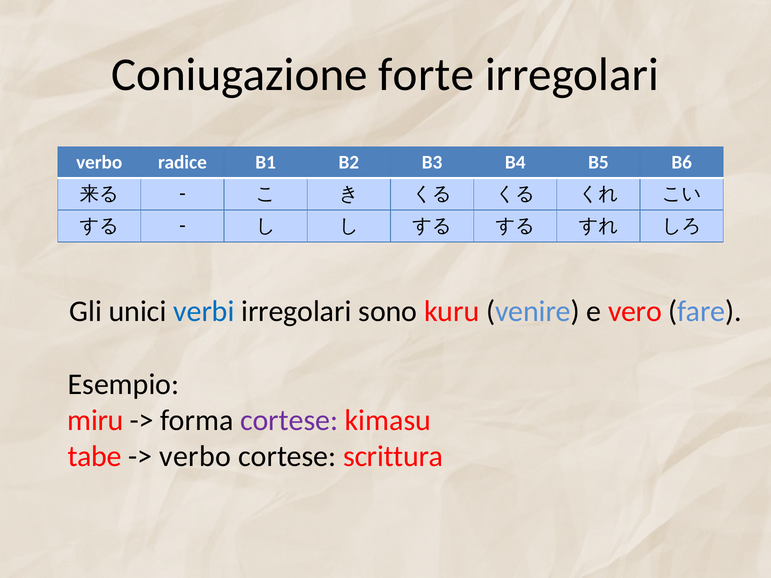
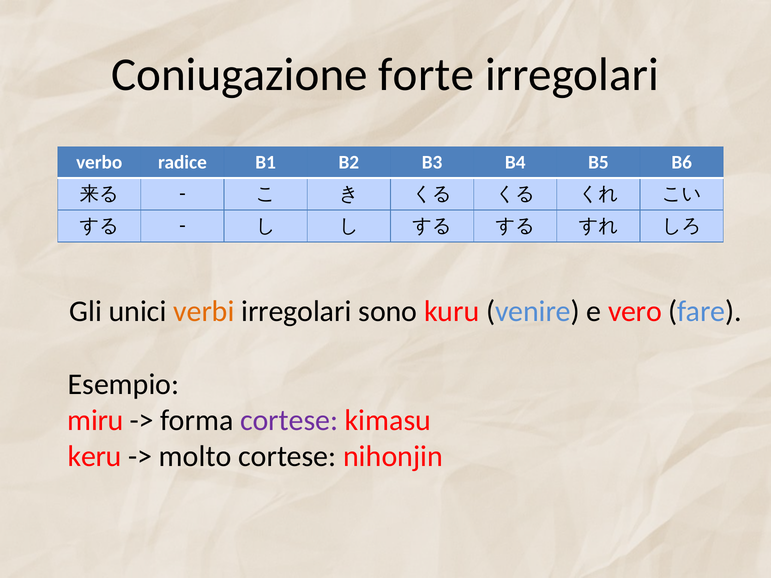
verbi colour: blue -> orange (204, 311)
tabe: tabe -> keru (95, 457)
verbo: verbo -> molto (195, 457)
scrittura: scrittura -> nihonjin (393, 457)
